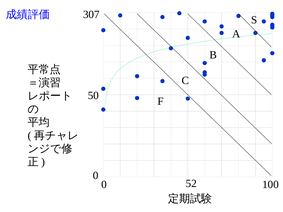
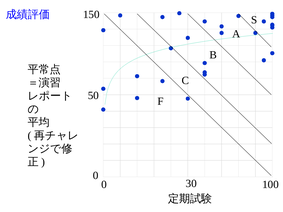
307: 307 -> 150 (91, 15)
52: 52 -> 30 (191, 184)
